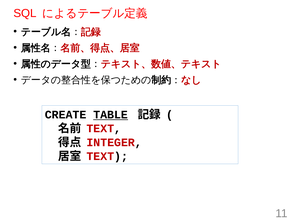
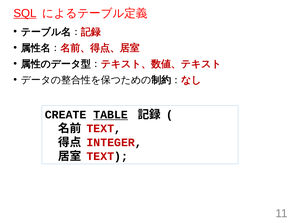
SQL underline: none -> present (25, 13)
